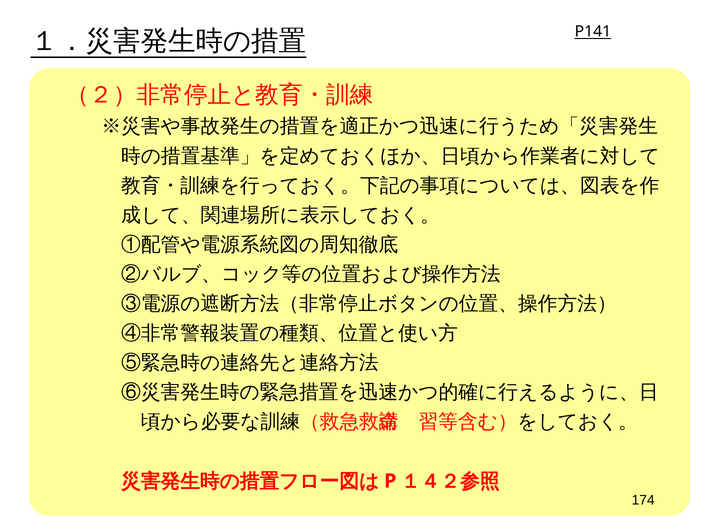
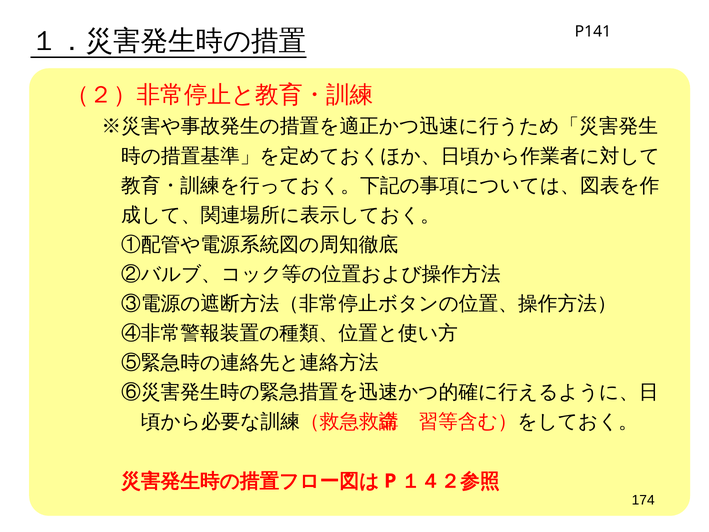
P141 underline: present -> none (593, 32)
